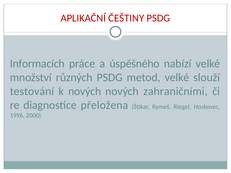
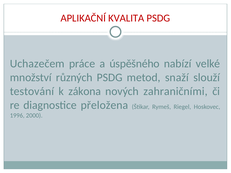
ČEŠTINY: ČEŠTINY -> KVALITA (126, 18)
Informacích: Informacích -> Uchazečem (37, 64)
metod velké: velké -> snaží (177, 77)
k nových: nových -> zákona (85, 91)
